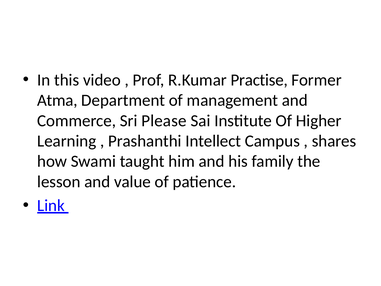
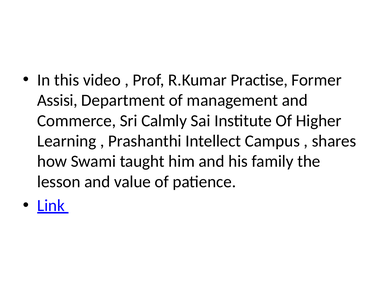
Atma: Atma -> Assisi (57, 100)
Please: Please -> Calmly (164, 121)
